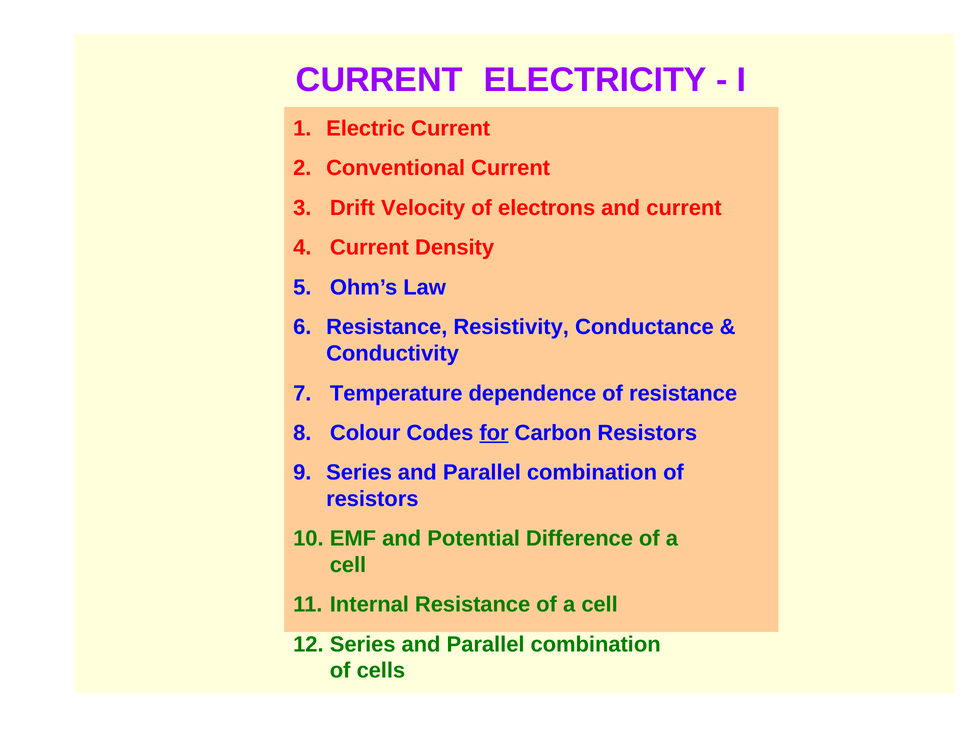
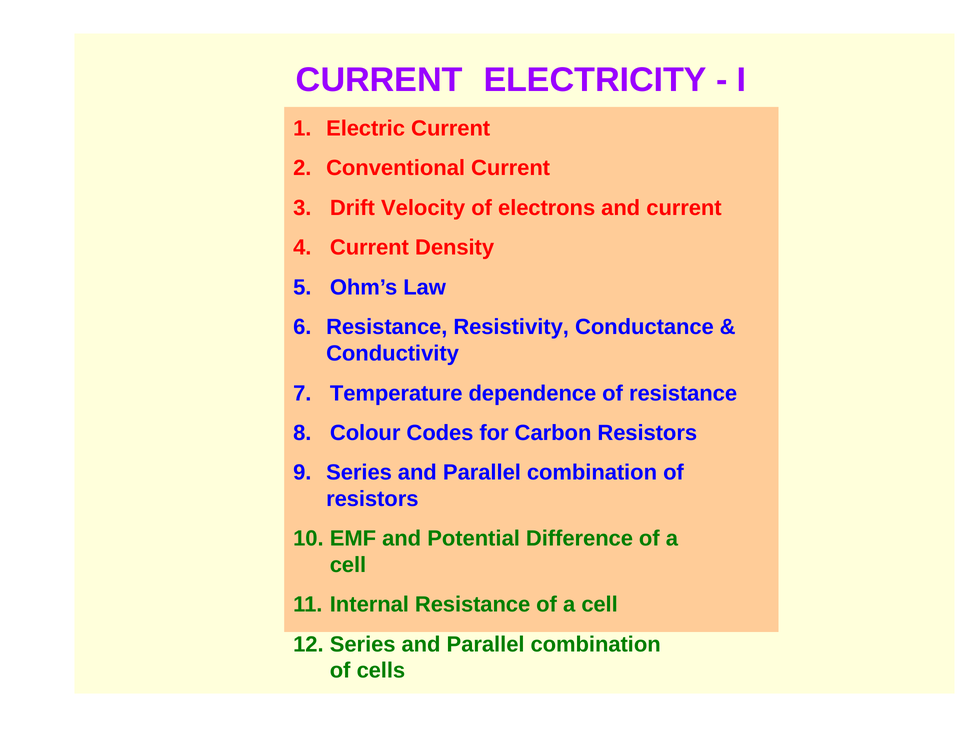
for underline: present -> none (494, 433)
